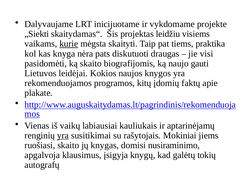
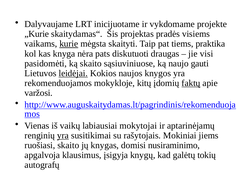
„Siekti: „Siekti -> „Kurie (37, 34)
leidžiu: leidžiu -> pradės (168, 34)
biografijomis: biografijomis -> sąsiuviniuose (130, 63)
leidėjai underline: none -> present (73, 73)
programos: programos -> mokykloje (114, 83)
faktų underline: none -> present (191, 83)
plakate: plakate -> varžosi (39, 93)
kauliukais: kauliukais -> mokytojai (138, 126)
